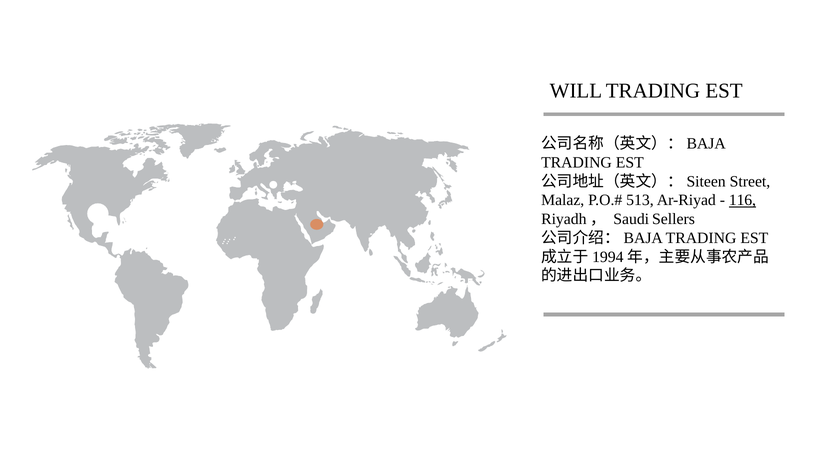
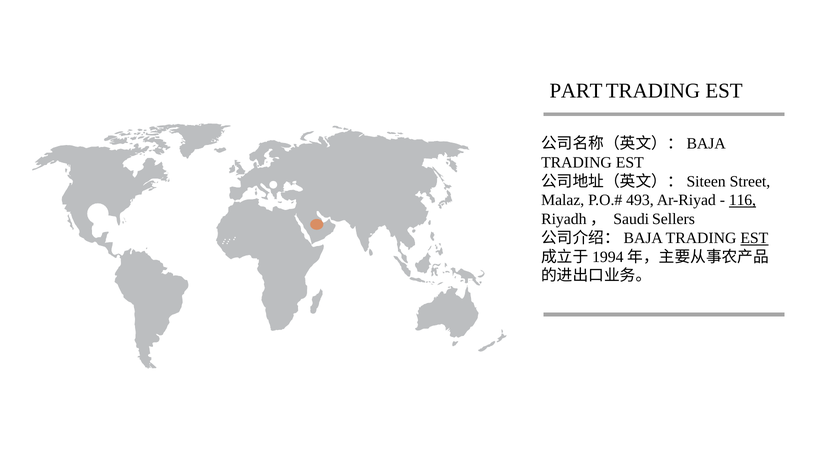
WILL: WILL -> PART (576, 91)
513: 513 -> 493 (640, 200)
EST underline: none -> present (754, 238)
